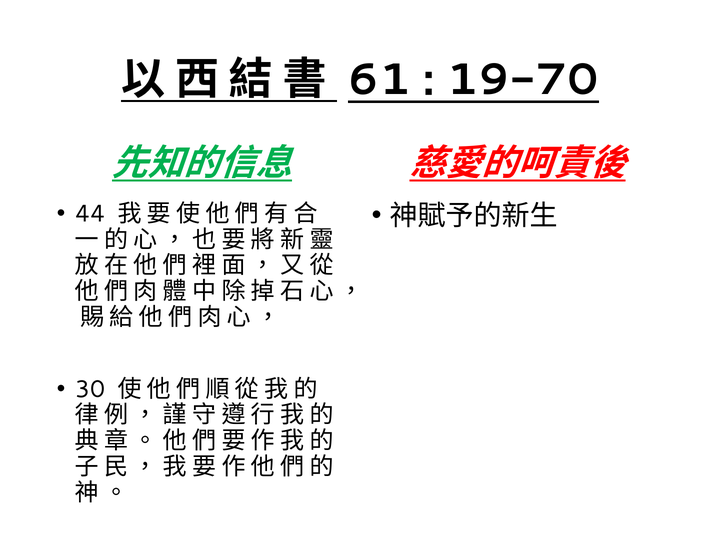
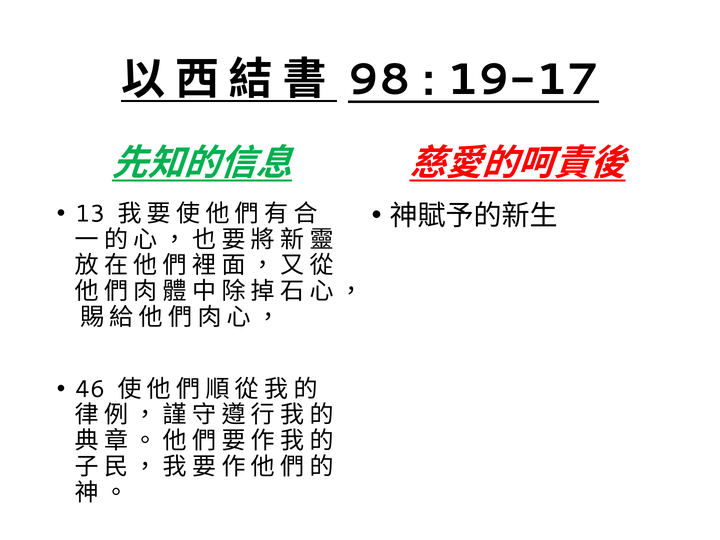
61: 61 -> 98 (379, 80)
19-70: 19-70 -> 19-17 (523, 80)
44: 44 -> 13 (90, 214)
30: 30 -> 46 (90, 389)
